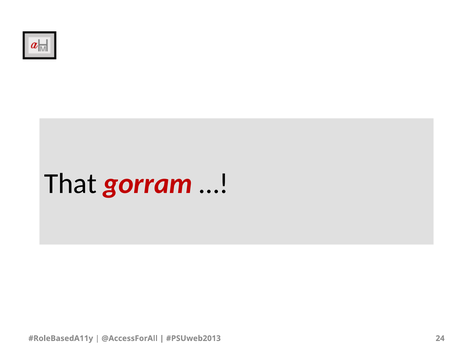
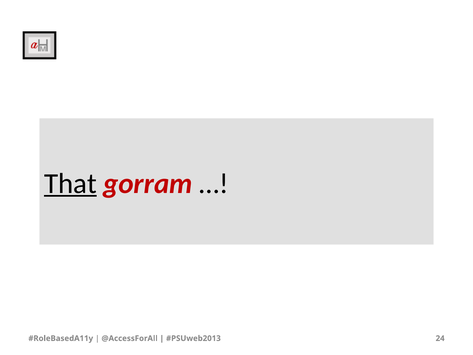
That underline: none -> present (70, 183)
